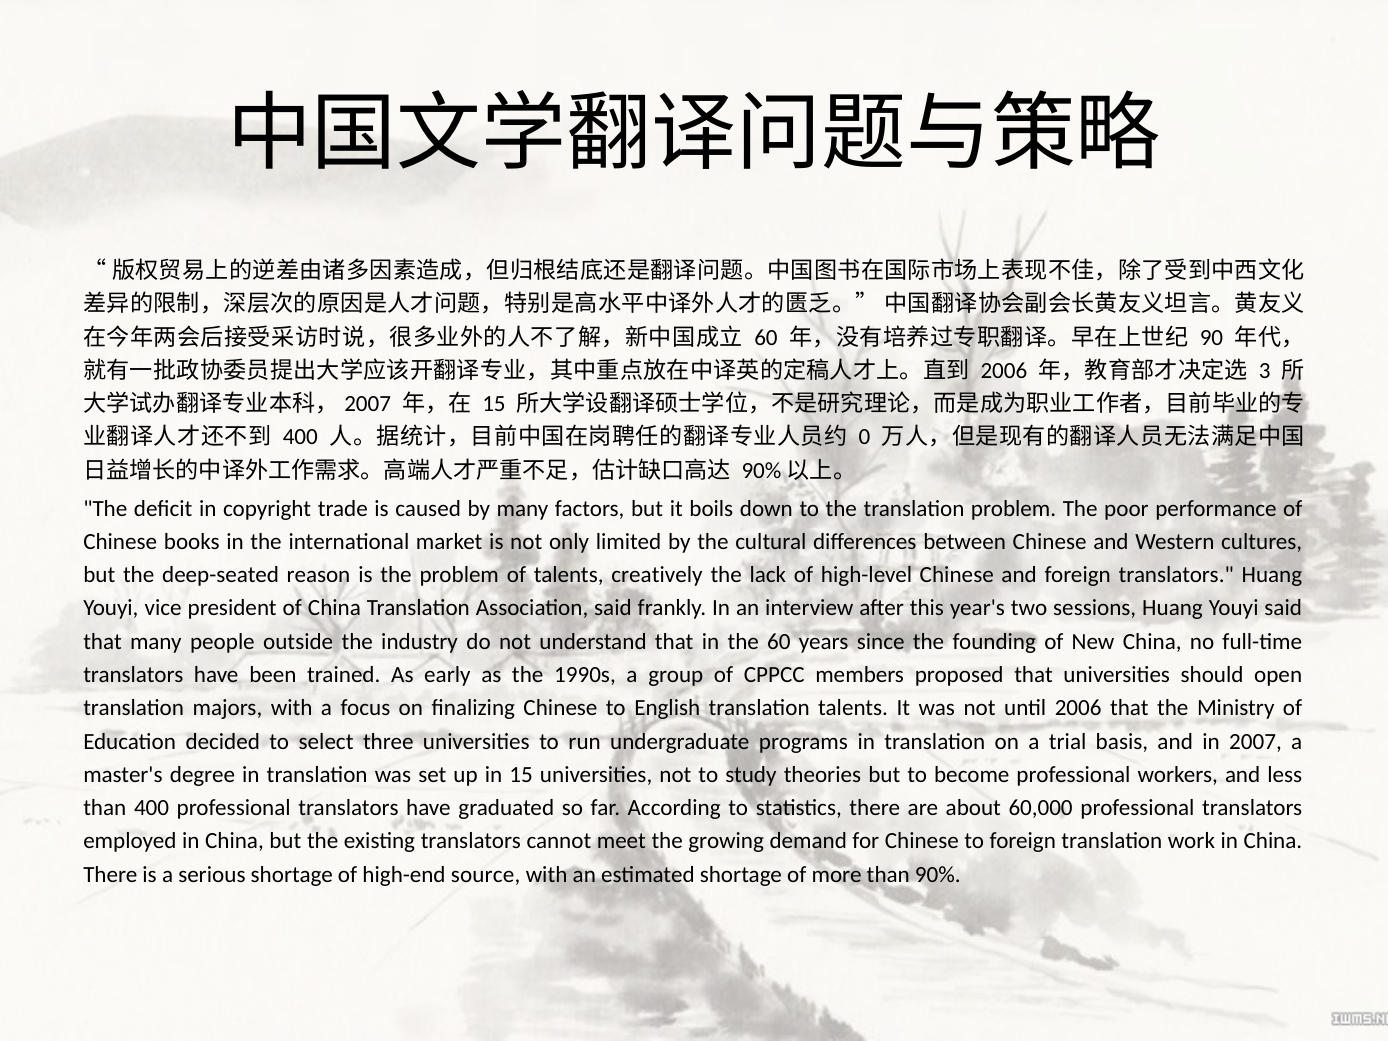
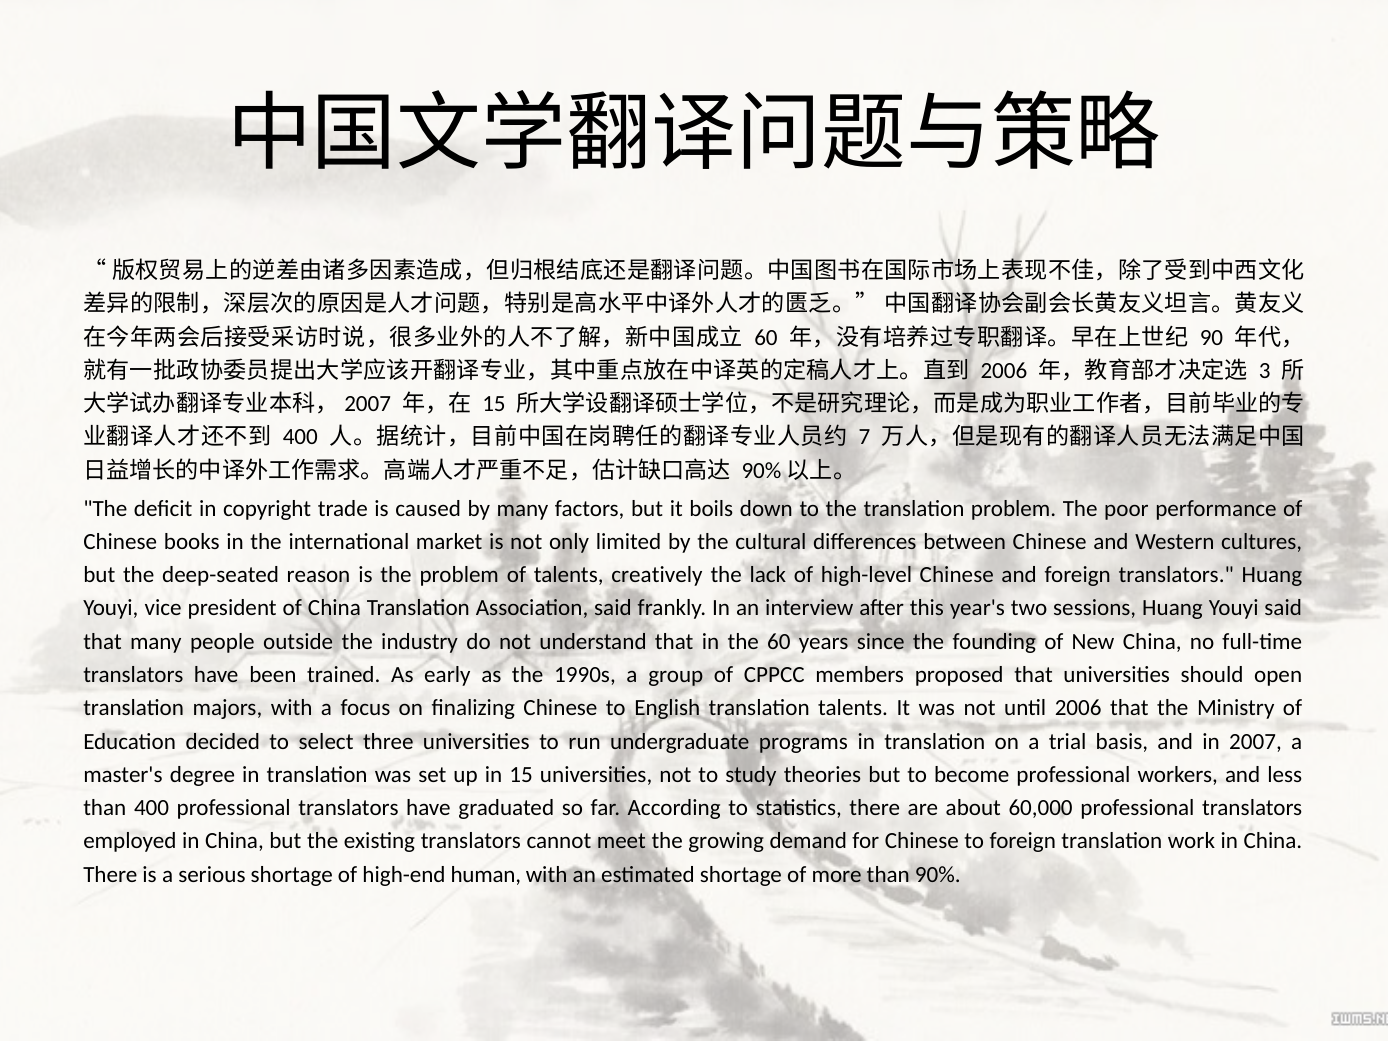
0: 0 -> 7 (864, 437)
source: source -> human (486, 875)
